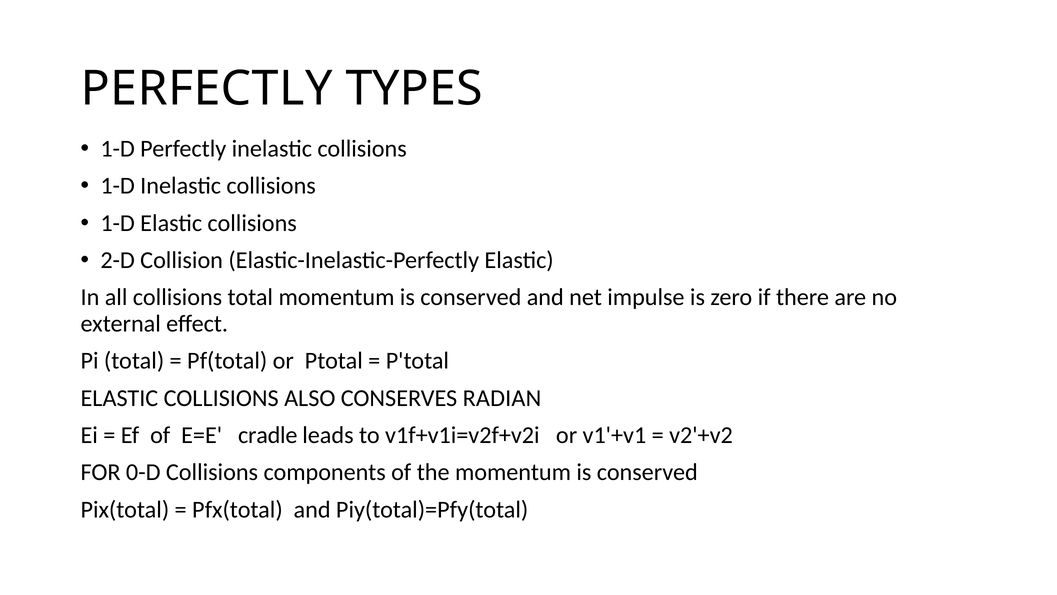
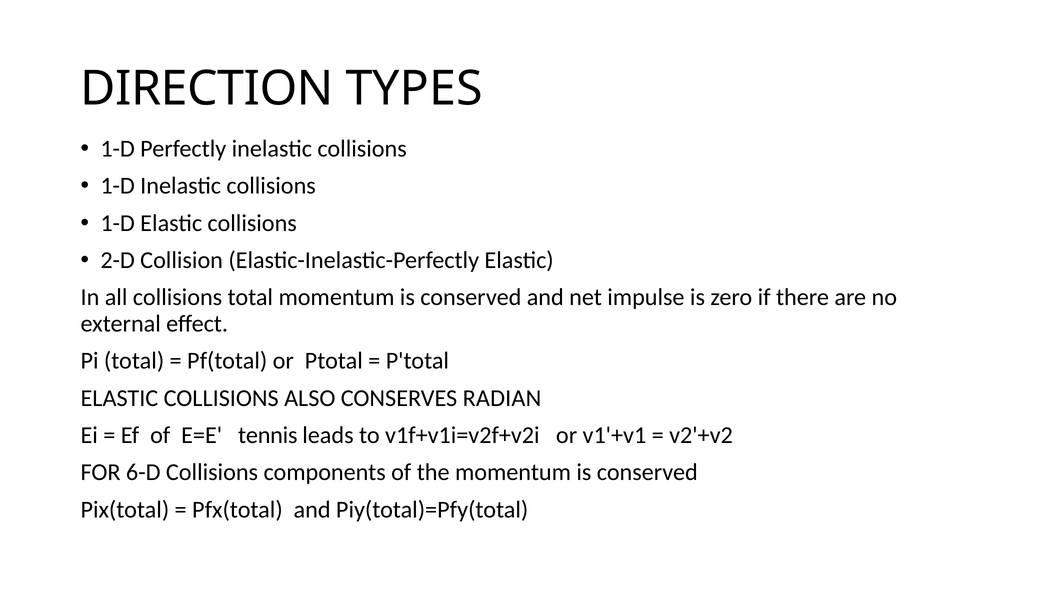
PERFECTLY: PERFECTLY -> DIRECTION (207, 89)
cradle: cradle -> tennis (268, 435)
0-D: 0-D -> 6-D (143, 472)
